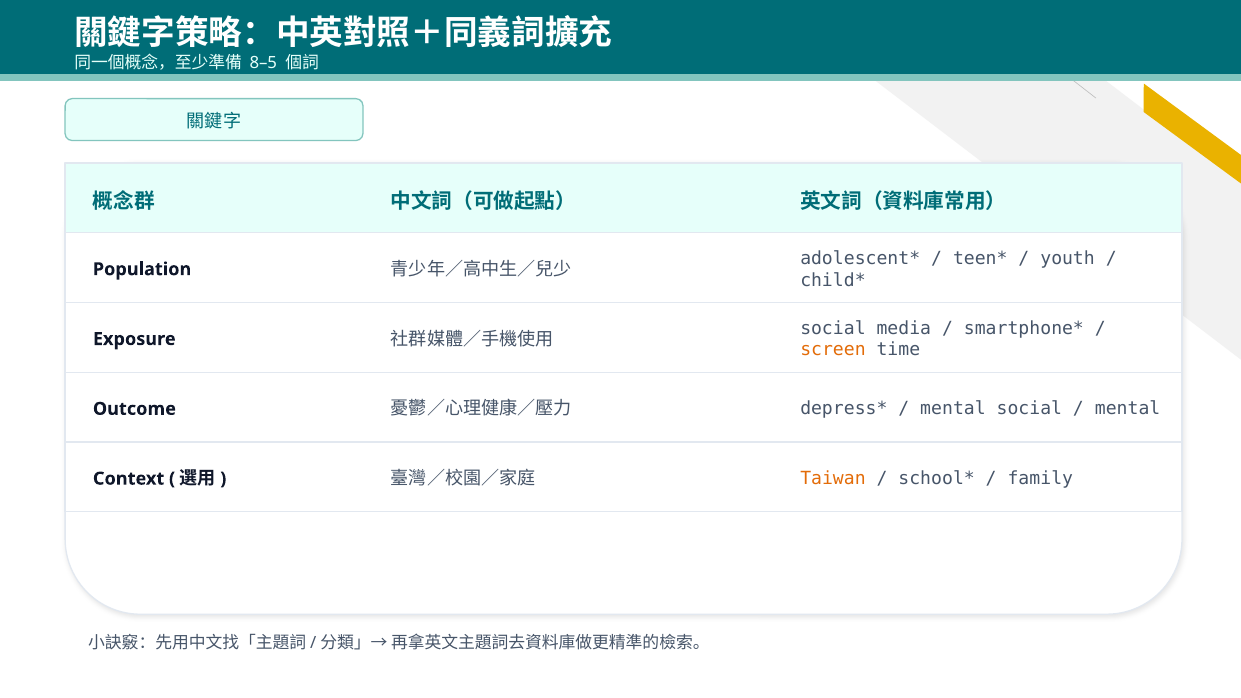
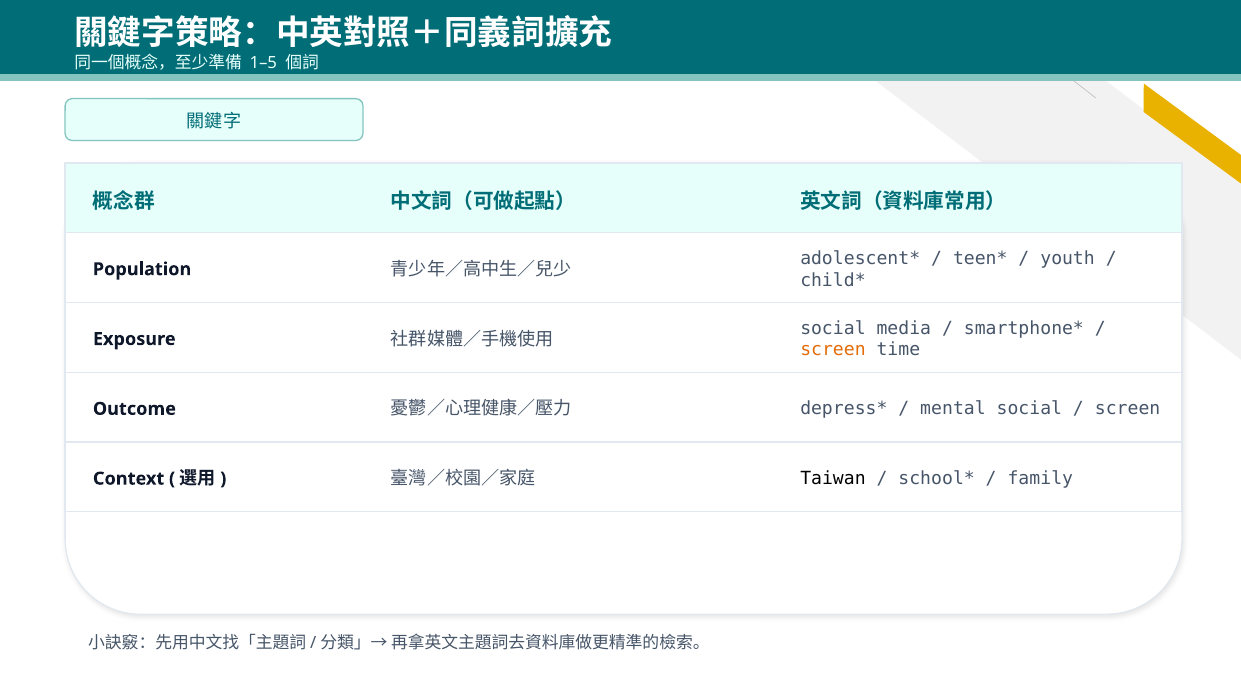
8–5: 8–5 -> 1–5 (263, 63)
mental: mental -> screen (1128, 409)
Taiwan colour: orange -> black (833, 479)
